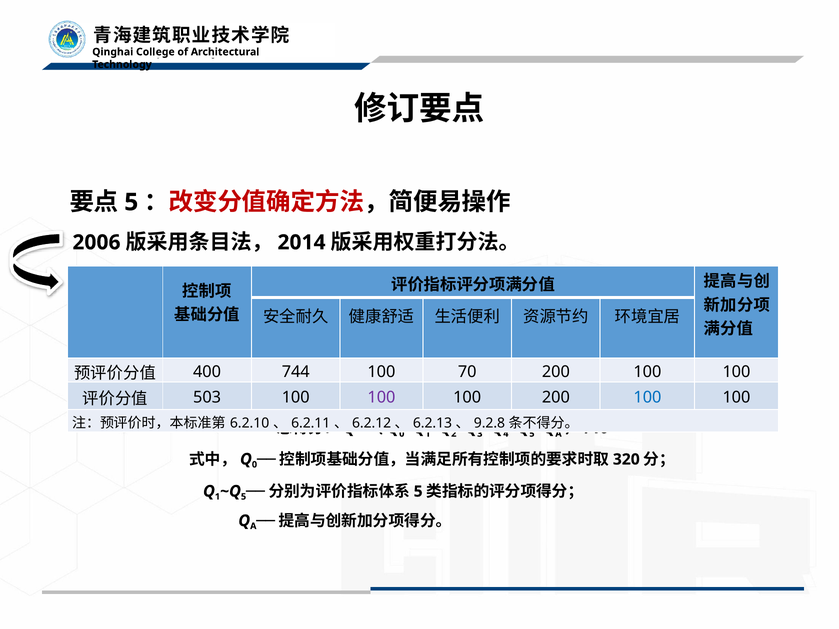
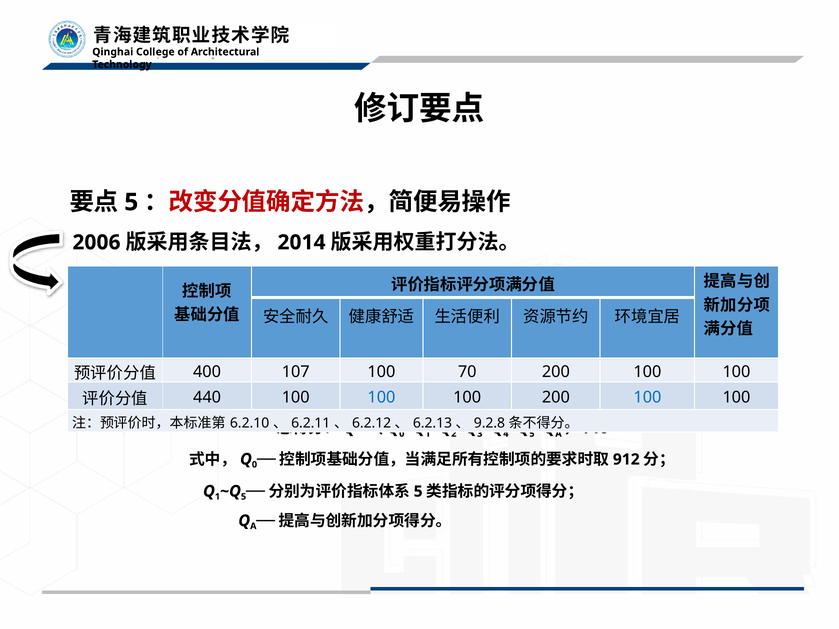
744: 744 -> 107 (296, 372)
503: 503 -> 440 (207, 398)
100 colour: purple -> blue (381, 398)
320: 320 -> 912 (626, 460)
